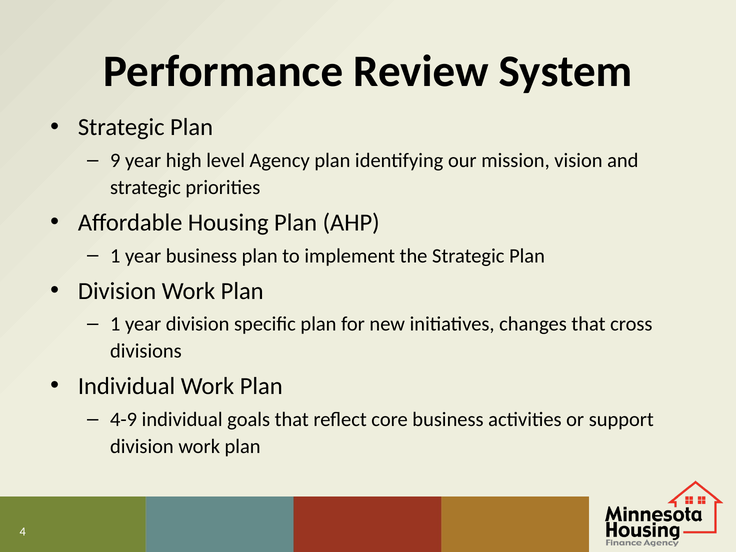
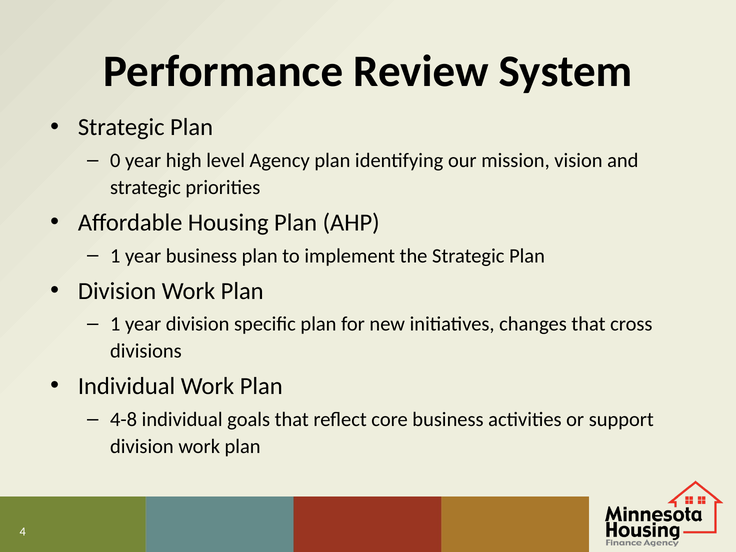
9: 9 -> 0 (115, 161)
4-9: 4-9 -> 4-8 (124, 419)
